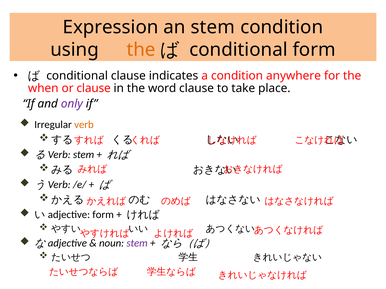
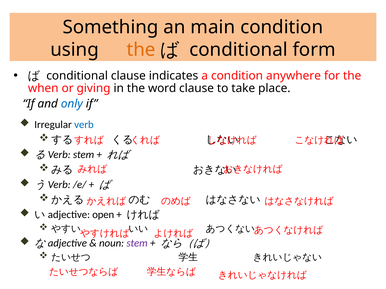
Expression: Expression -> Something (111, 27)
an stem: stem -> main (213, 27)
or clause: clause -> giving (94, 89)
only colour: purple -> blue (72, 104)
verb colour: orange -> blue (84, 125)
form: form -> open (103, 215)
